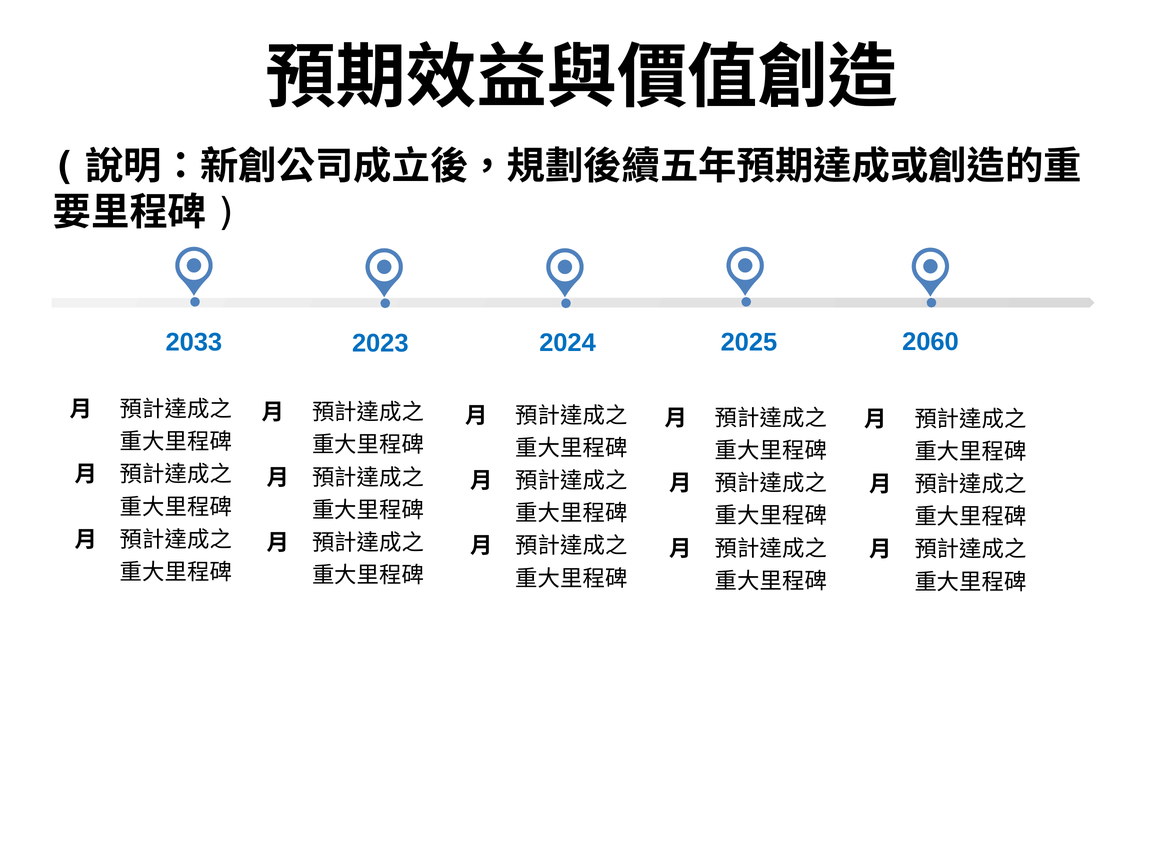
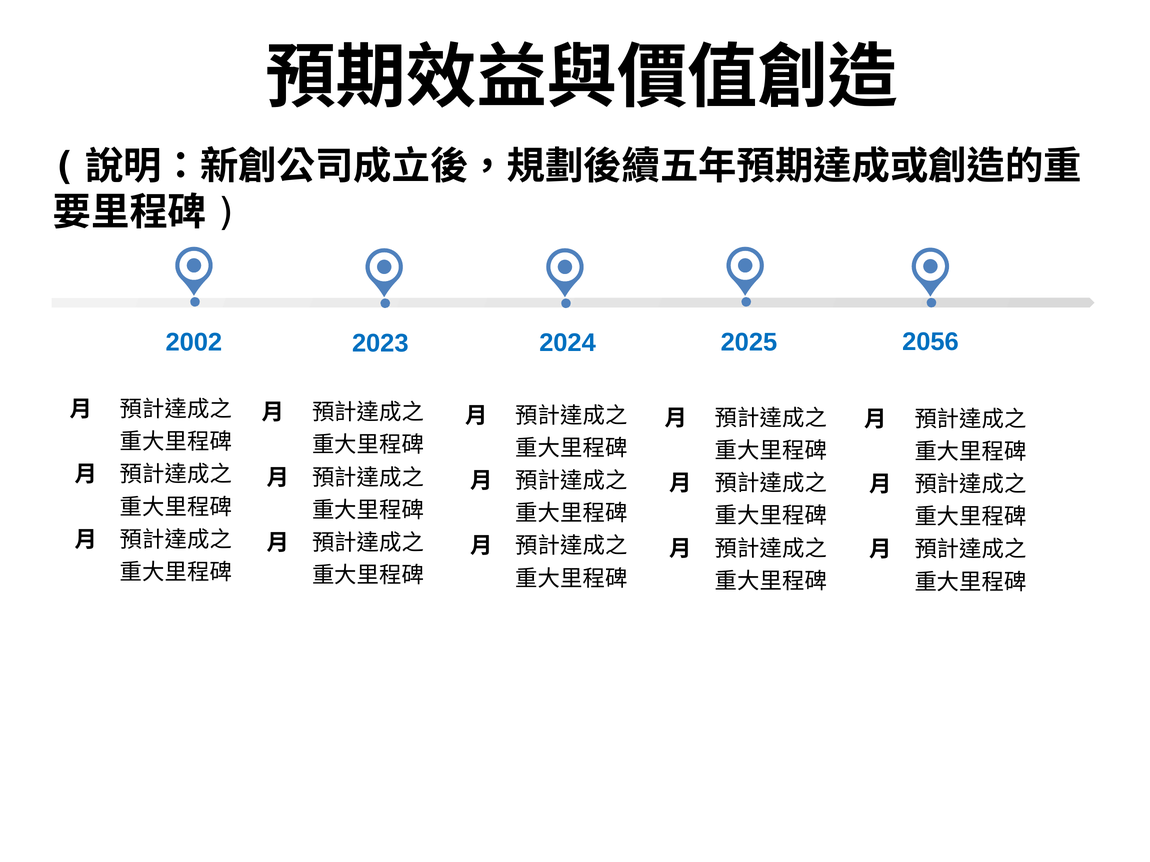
2033: 2033 -> 2002 (194, 343)
2060: 2060 -> 2056 (930, 342)
